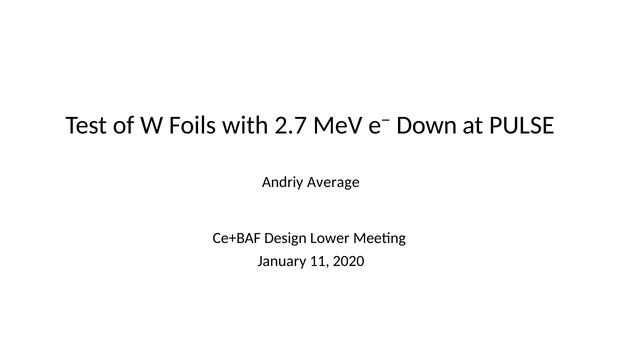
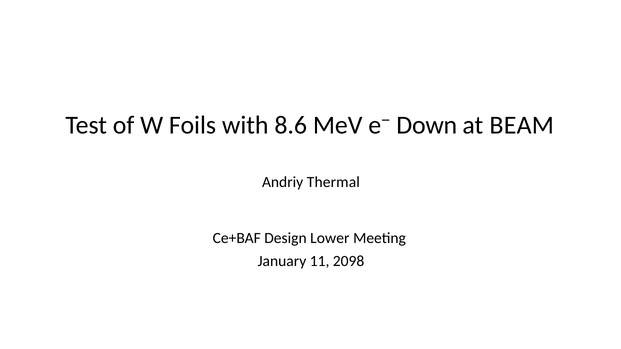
2.7: 2.7 -> 8.6 (291, 125)
PULSE: PULSE -> BEAM (522, 125)
Average: Average -> Thermal (333, 182)
2020: 2020 -> 2098 (349, 261)
